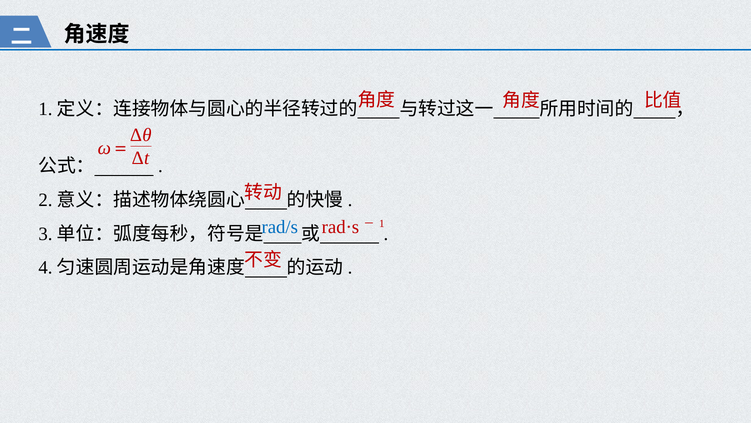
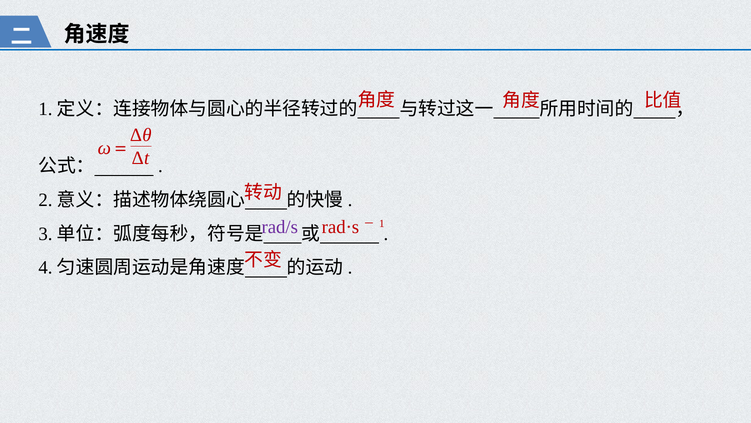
rad/s colour: blue -> purple (280, 227)
